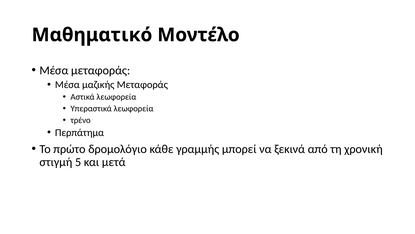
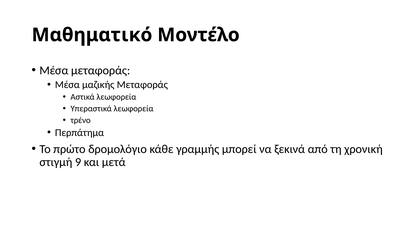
5: 5 -> 9 (78, 162)
